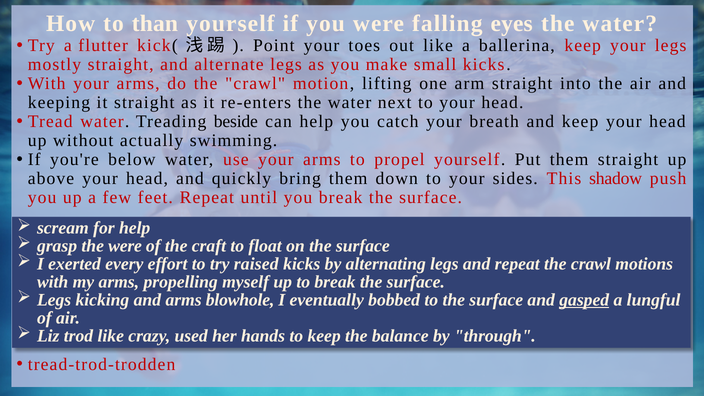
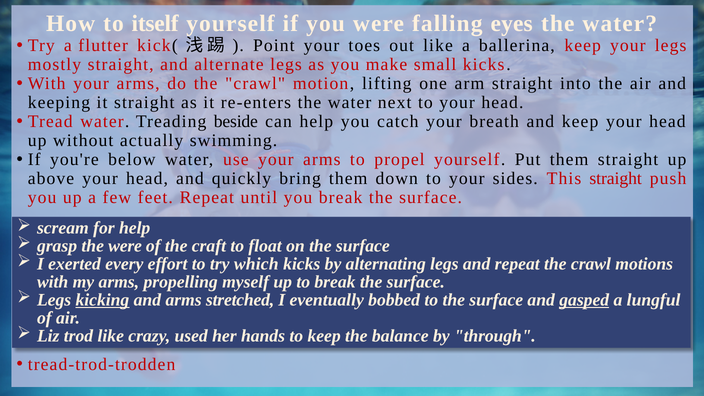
than: than -> itself (155, 24)
This shadow: shadow -> straight (616, 178)
raised: raised -> which (256, 264)
kicking underline: none -> present (102, 300)
blowhole: blowhole -> stretched (240, 300)
